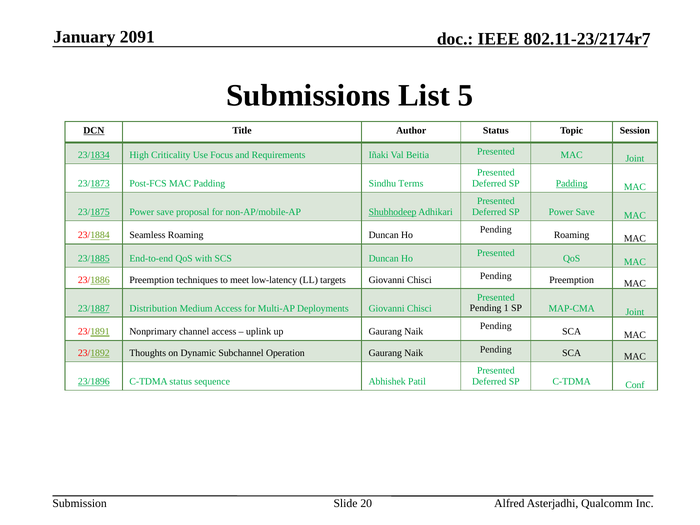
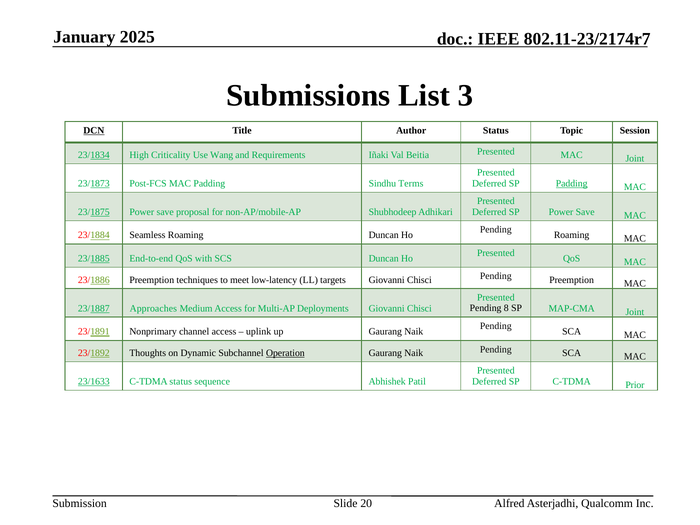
2091: 2091 -> 2025 (137, 37)
5: 5 -> 3 (466, 95)
Focus: Focus -> Wang (222, 155)
Shubhodeep underline: present -> none (393, 212)
1: 1 -> 8 (506, 308)
Distribution: Distribution -> Approaches (153, 308)
Operation underline: none -> present (285, 353)
23/1896: 23/1896 -> 23/1633 (94, 381)
Conf: Conf -> Prior (635, 385)
